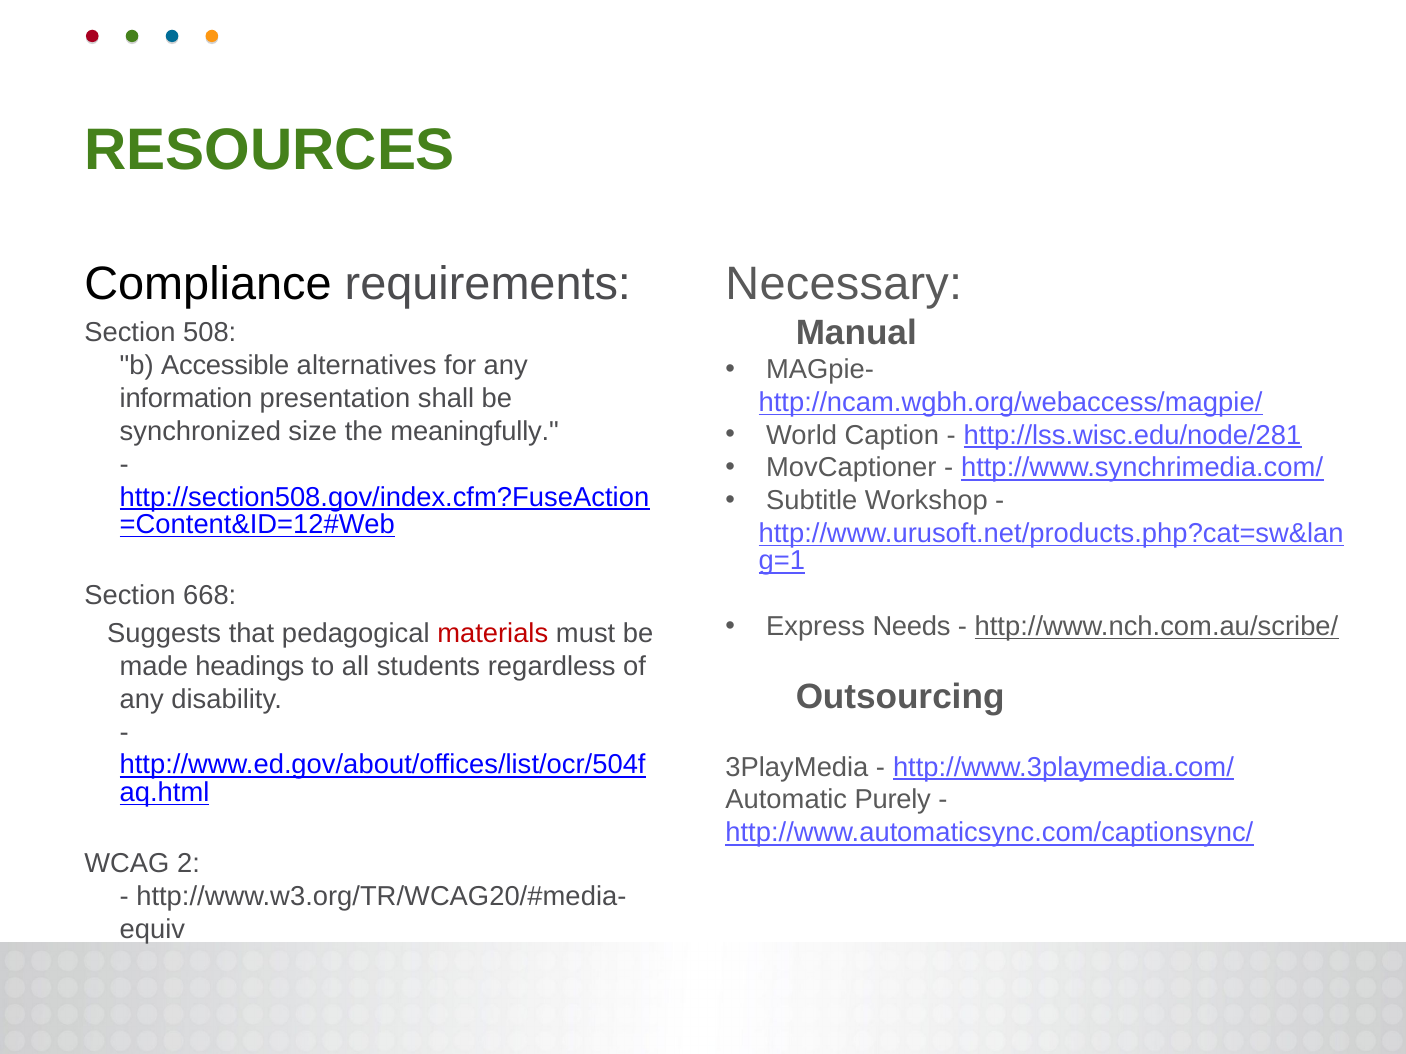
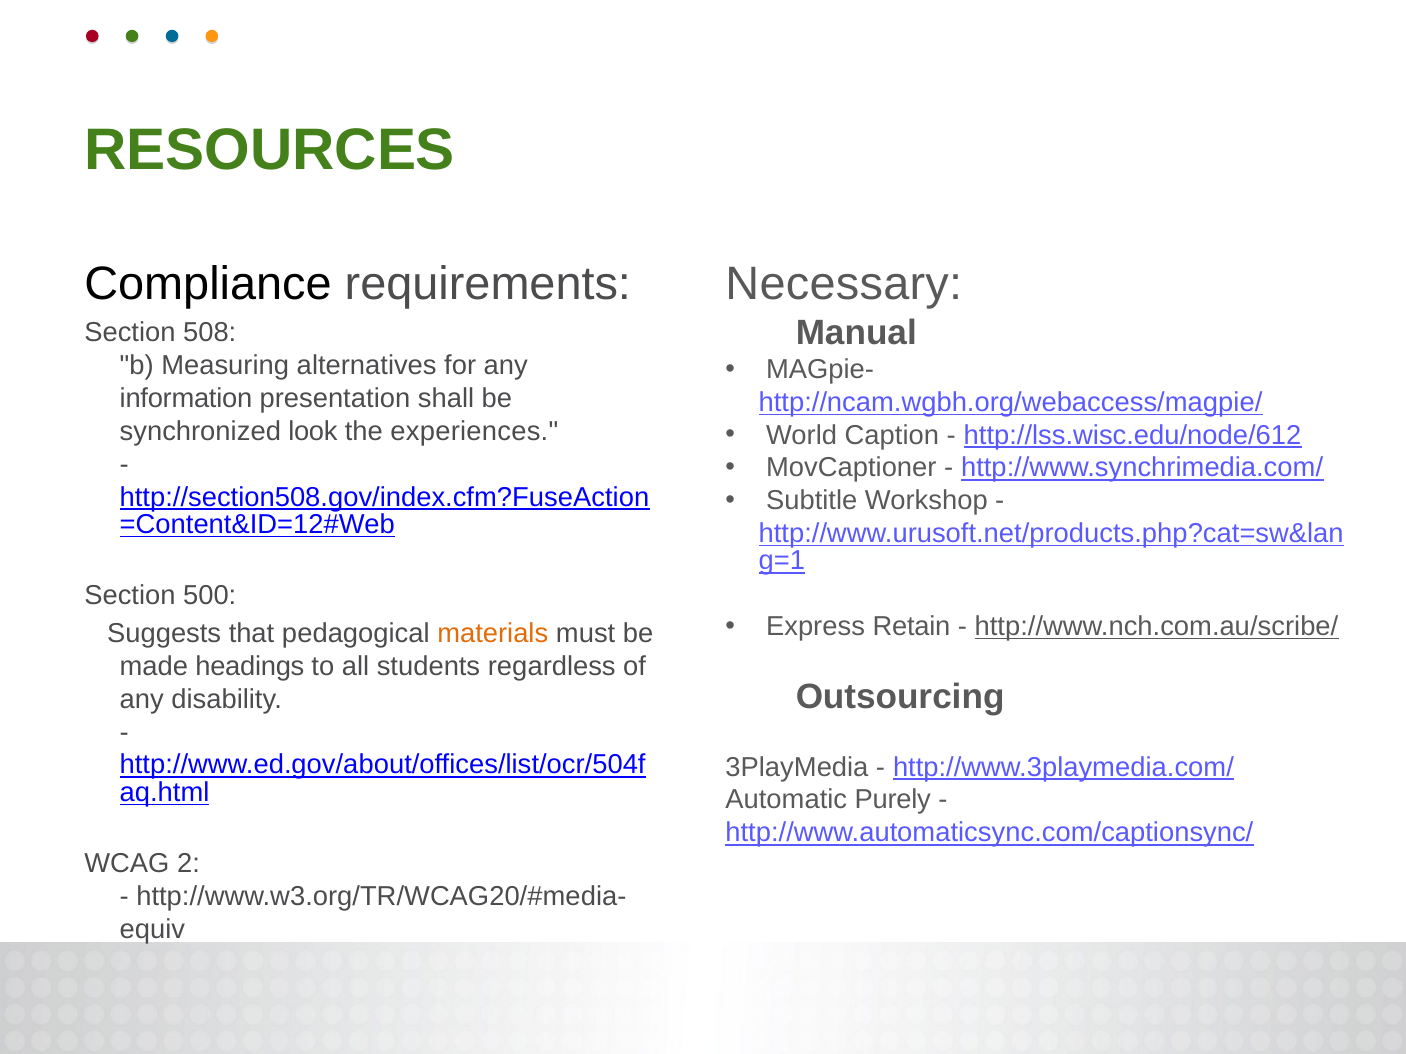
Accessible: Accessible -> Measuring (225, 366)
size: size -> look (313, 432)
meaningfully: meaningfully -> experiences (474, 432)
http://lss.wisc.edu/node/281: http://lss.wisc.edu/node/281 -> http://lss.wisc.edu/node/612 (1133, 435)
668: 668 -> 500 (210, 596)
Needs: Needs -> Retain (911, 627)
materials colour: red -> orange (493, 634)
